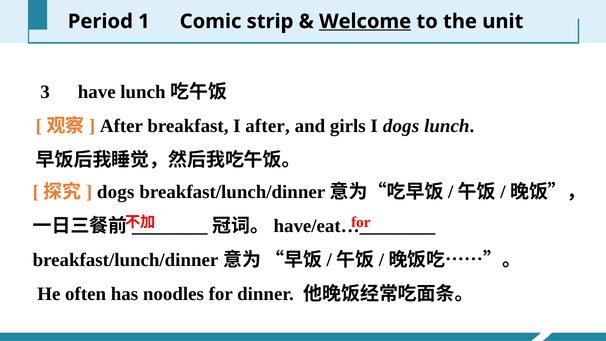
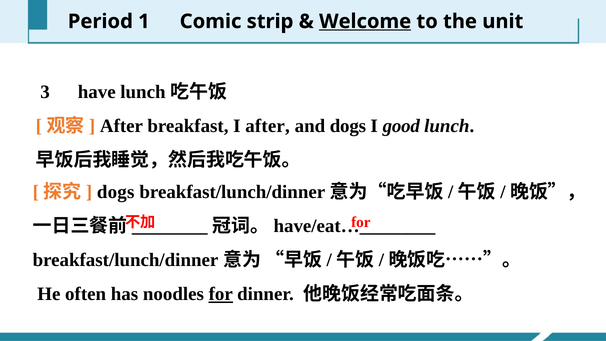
and girls: girls -> dogs (348, 126)
I dogs: dogs -> good (401, 126)
for underline: none -> present (221, 294)
